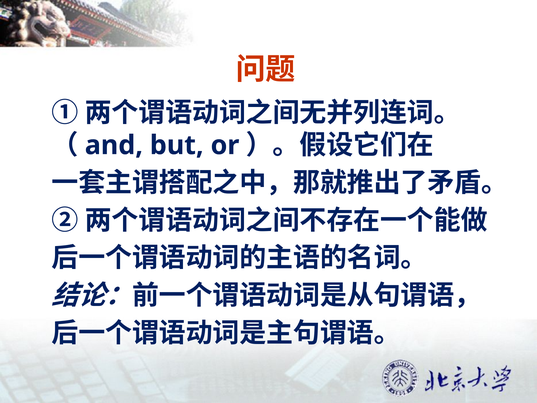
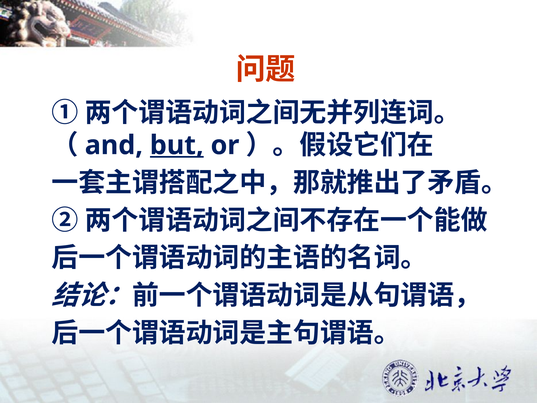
but underline: none -> present (177, 145)
